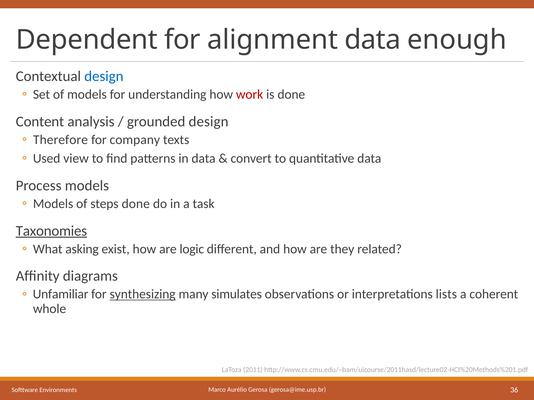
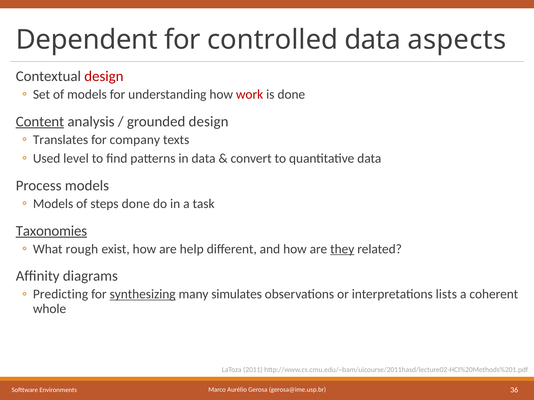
alignment: alignment -> controlled (273, 40)
enough: enough -> aspects (457, 40)
design colour: blue -> red (104, 76)
Content underline: none -> present (40, 122)
Therefore: Therefore -> Translates (61, 140)
view: view -> level (76, 159)
asking: asking -> rough (82, 249)
logic: logic -> help (192, 249)
they underline: none -> present (342, 249)
Unfamiliar: Unfamiliar -> Predicting (61, 295)
